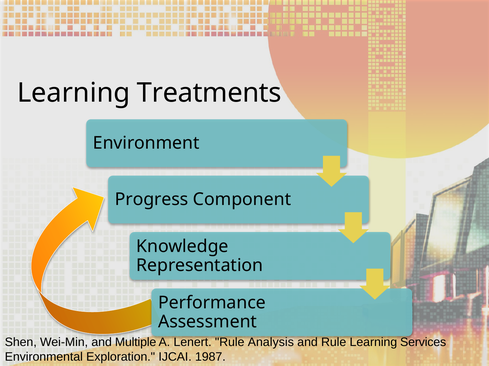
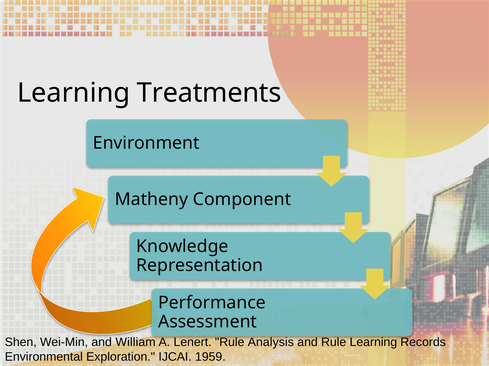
Progress: Progress -> Matheny (152, 200)
Multiple: Multiple -> William (135, 343)
Services: Services -> Records (423, 343)
1987: 1987 -> 1959 (210, 357)
